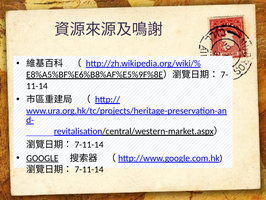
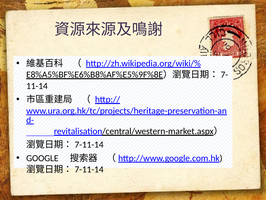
GOOGLE underline: present -> none (42, 158)
